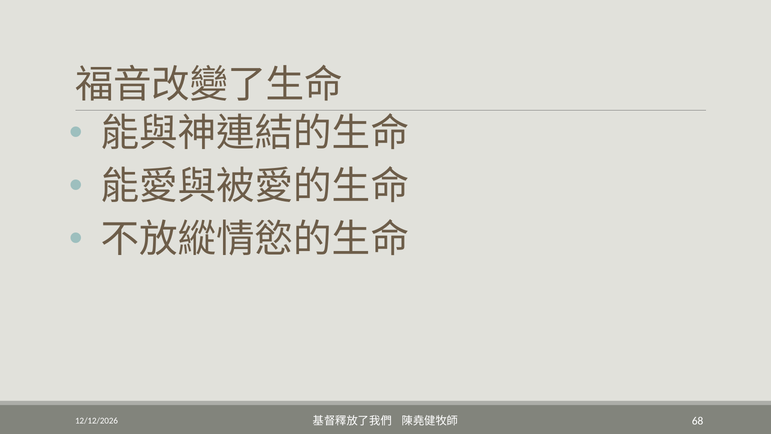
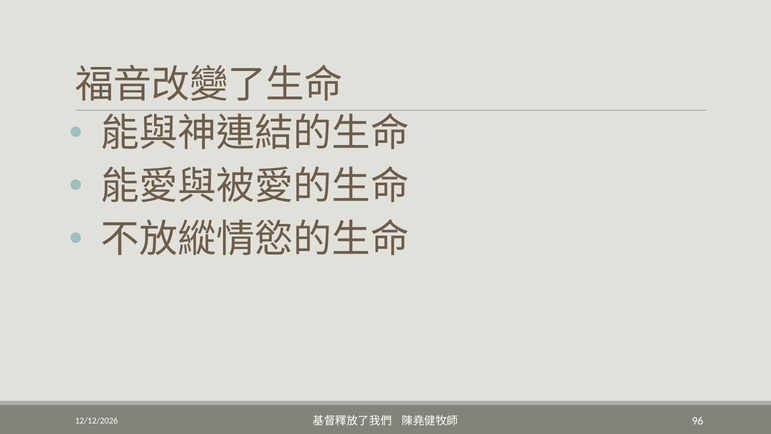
68: 68 -> 96 (698, 421)
